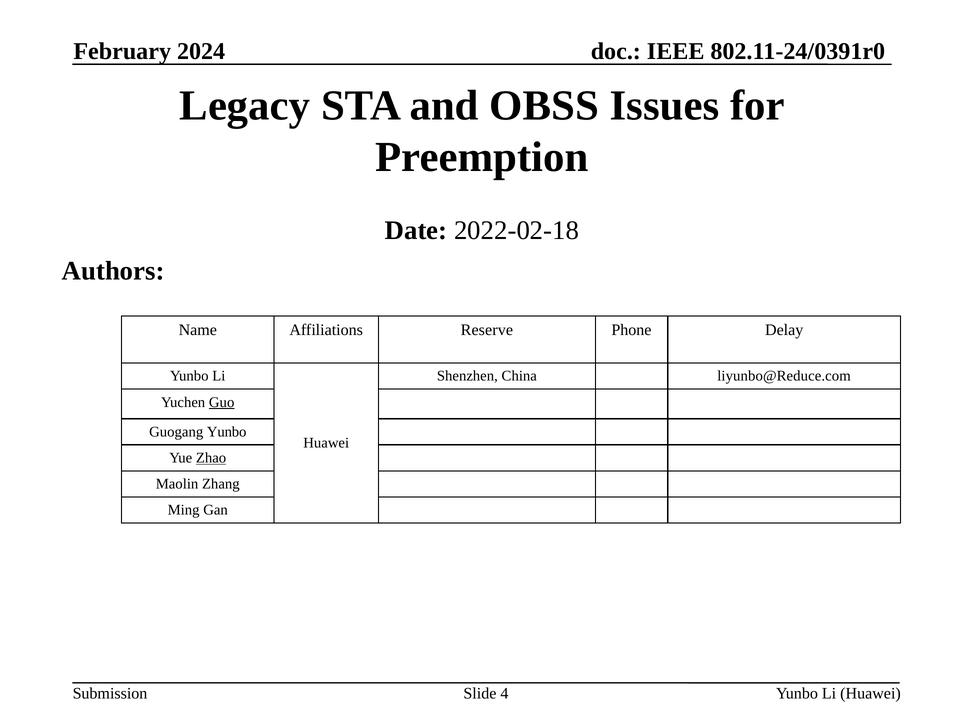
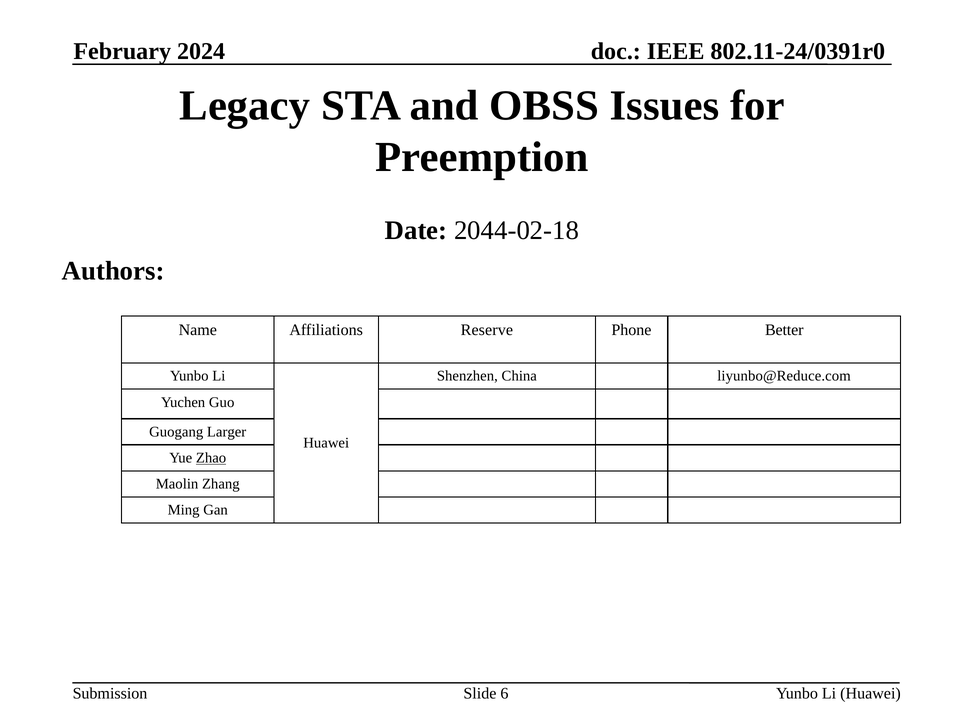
2022-02-18: 2022-02-18 -> 2044-02-18 (517, 231)
Delay: Delay -> Better (784, 330)
Guo underline: present -> none (222, 402)
Guogang Yunbo: Yunbo -> Larger (227, 432)
4: 4 -> 6 (504, 693)
